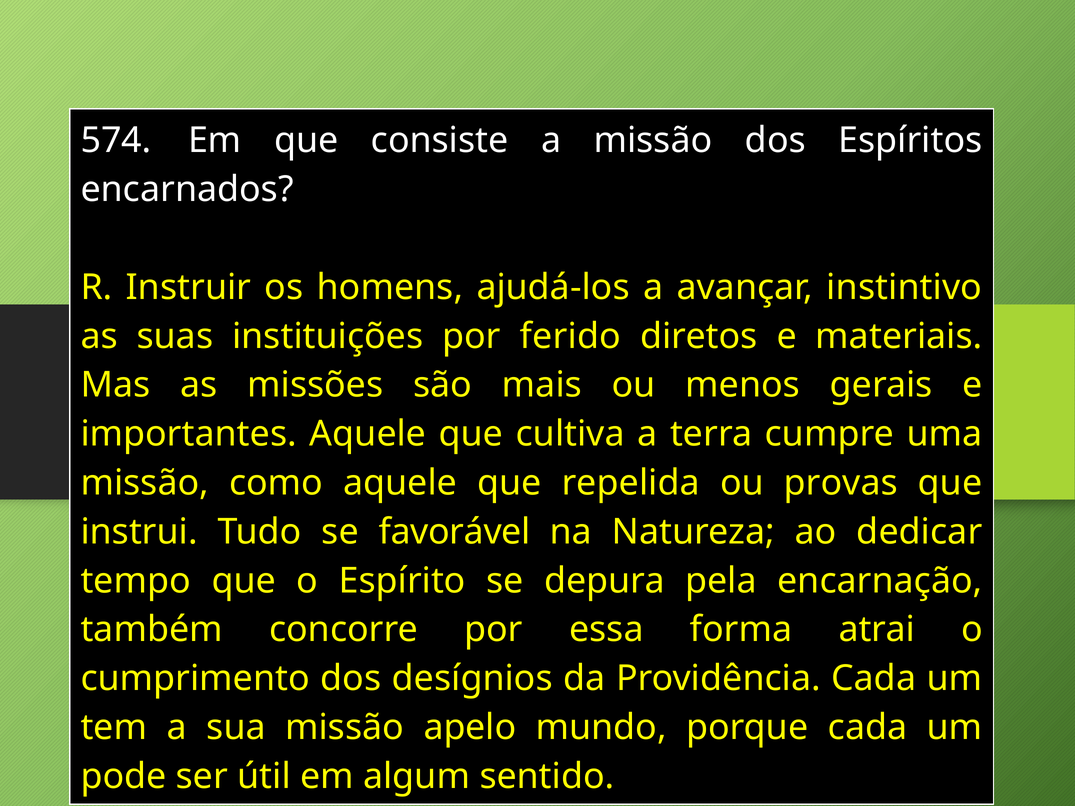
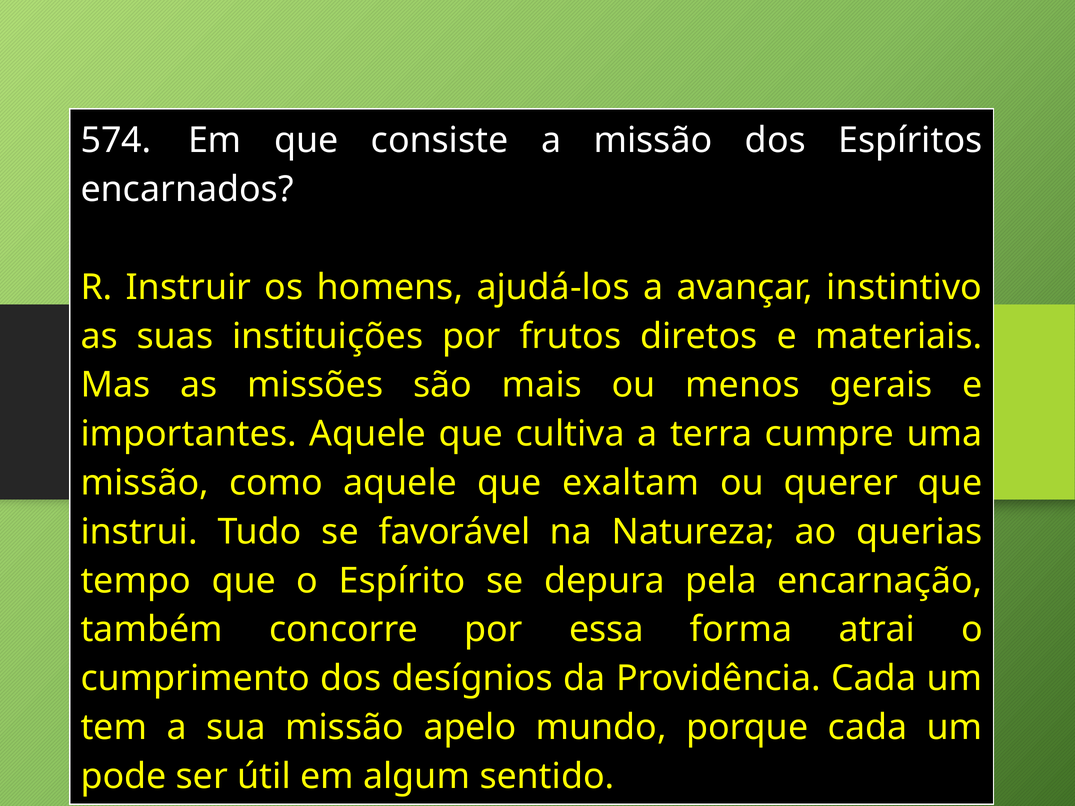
ferido: ferido -> frutos (570, 336)
repelida: repelida -> exaltam (631, 483)
provas: provas -> querer (841, 483)
dedicar: dedicar -> querias (919, 532)
